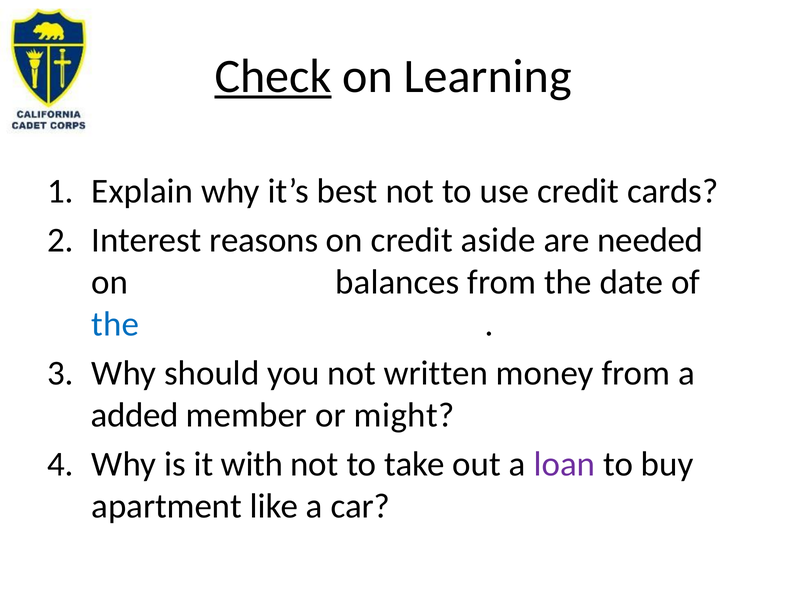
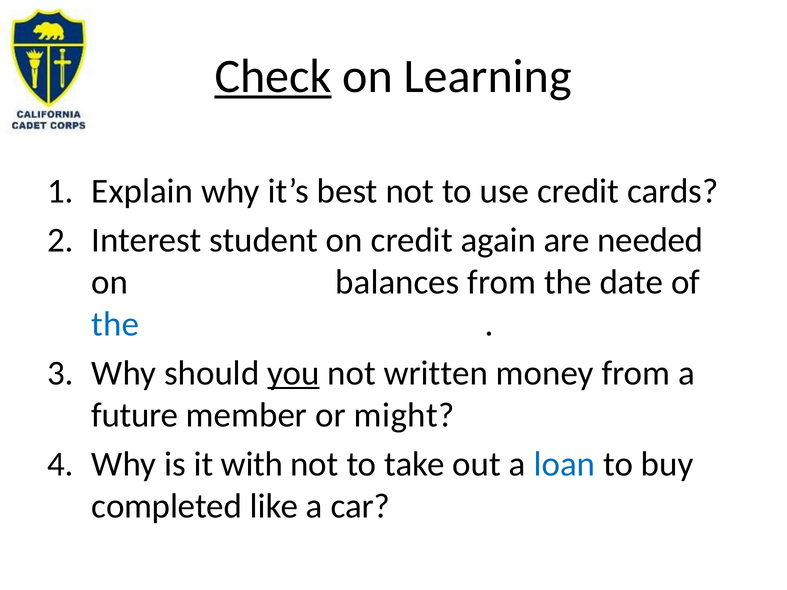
reasons: reasons -> student (264, 240)
aside: aside -> again (498, 240)
you underline: none -> present (293, 373)
added: added -> future (135, 415)
loan colour: purple -> blue (564, 464)
apartment: apartment -> completed (167, 506)
